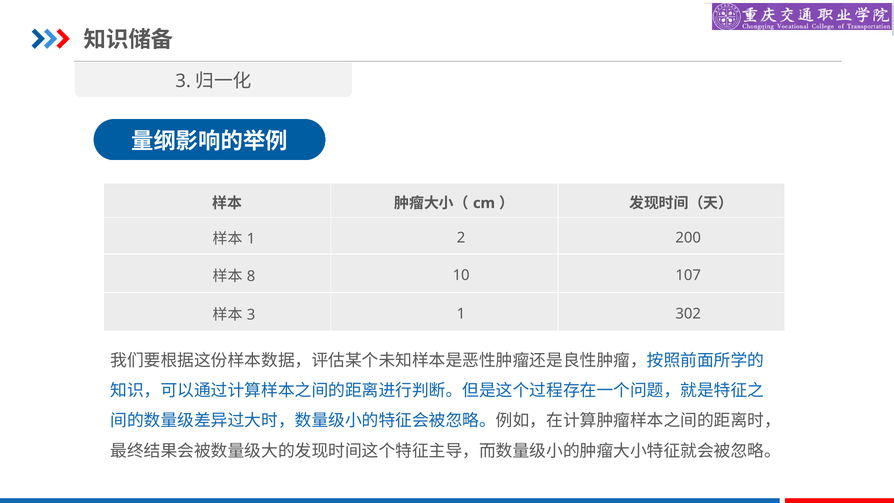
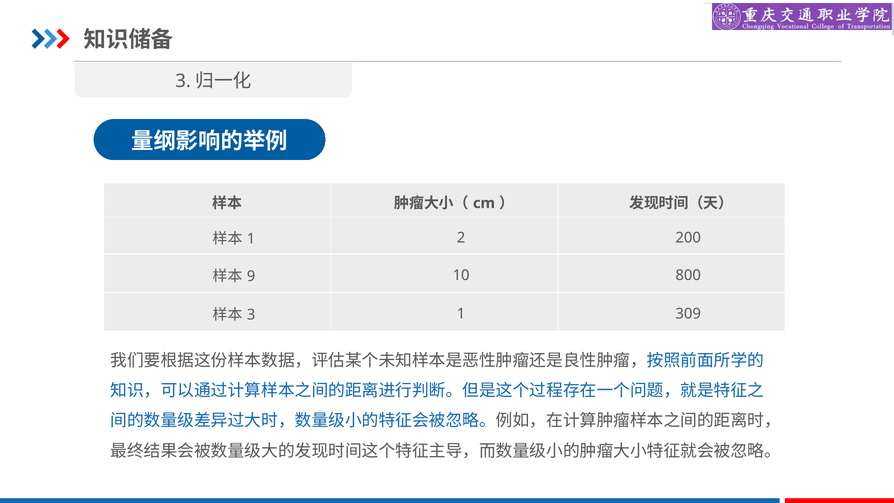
8: 8 -> 9 (251, 276)
107: 107 -> 800 (688, 276)
302: 302 -> 309 (688, 314)
